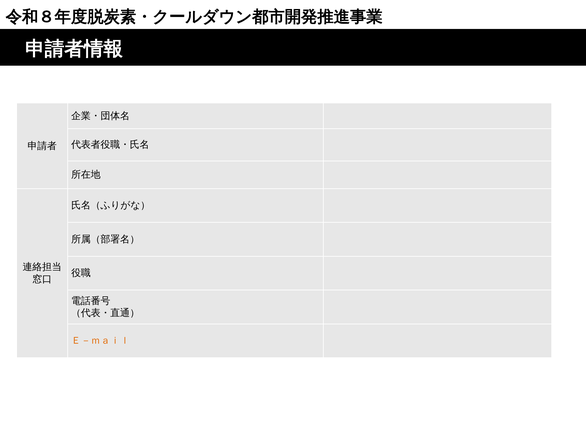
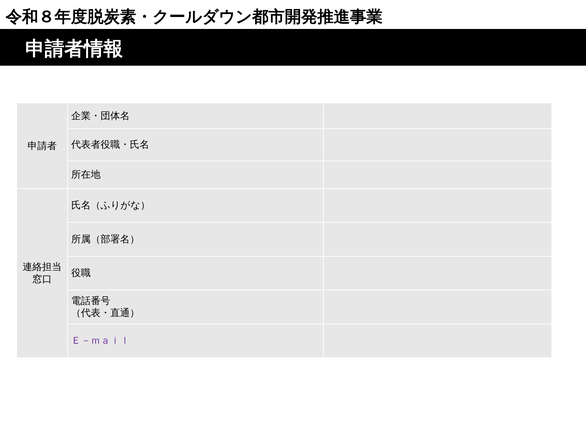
Ｅ－ｍａｉｌ colour: orange -> purple (101, 341)
